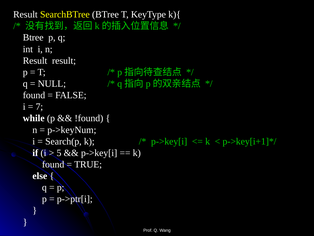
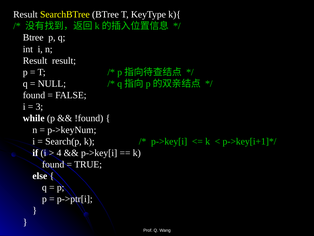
7: 7 -> 3 (39, 107)
5: 5 -> 4 (59, 153)
